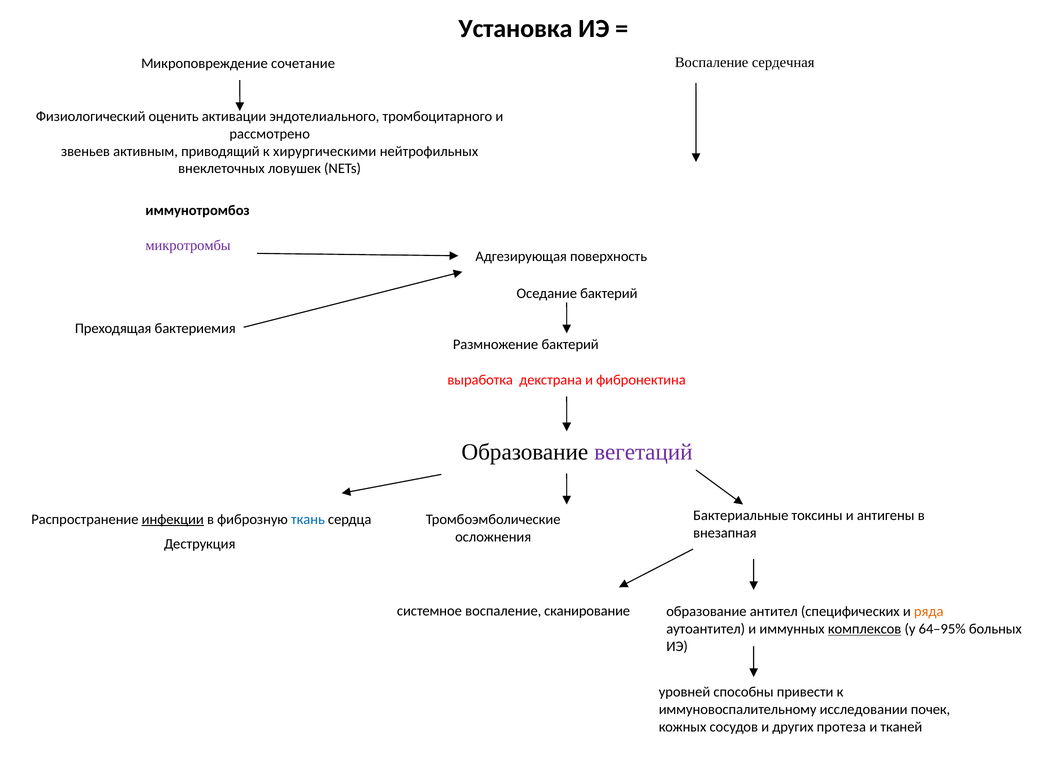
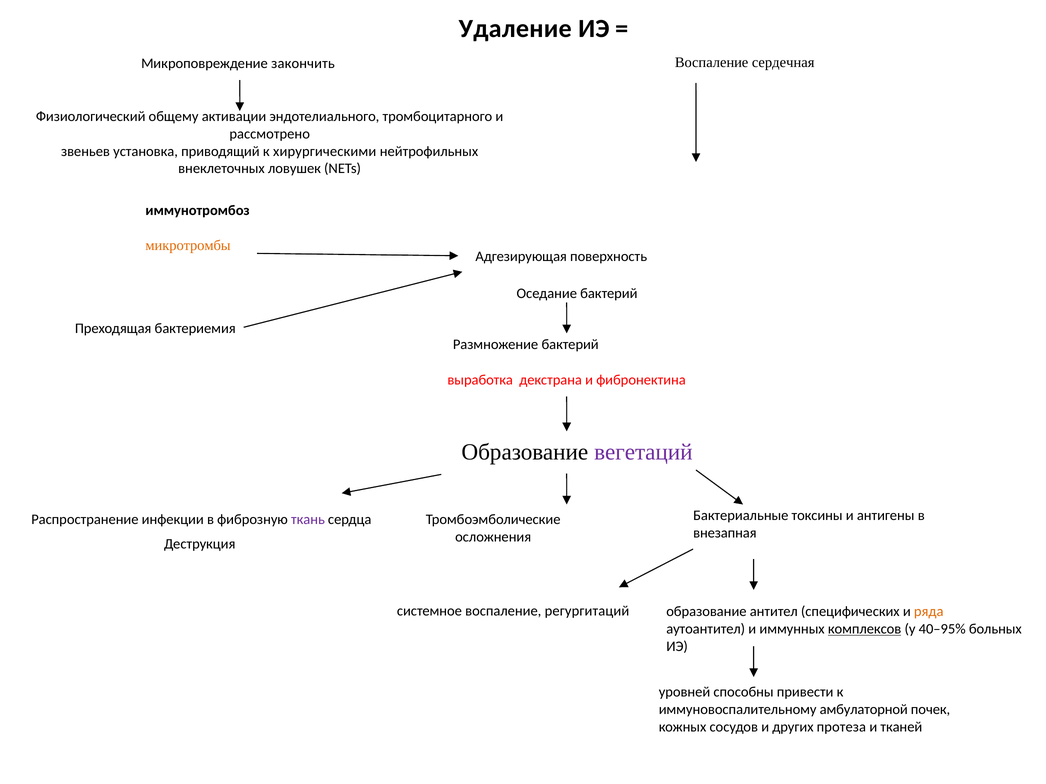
Установка: Установка -> Удаление (515, 29)
сочетание: сочетание -> закончить (303, 63)
оценить: оценить -> общему (174, 116)
активным: активным -> установка (146, 151)
микротромбы colour: purple -> orange (188, 246)
инфекции underline: present -> none (173, 520)
ткань colour: blue -> purple (308, 520)
сканирование: сканирование -> регургитаций (587, 611)
64–95%: 64–95% -> 40–95% (942, 629)
исследовании: исследовании -> амбулаторной (864, 710)
